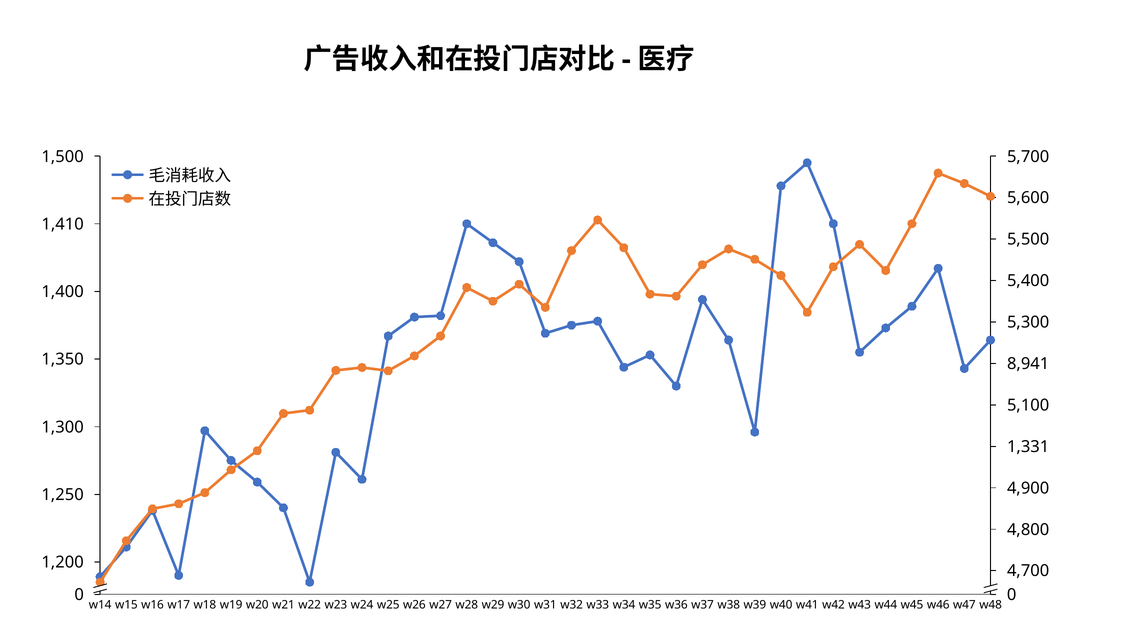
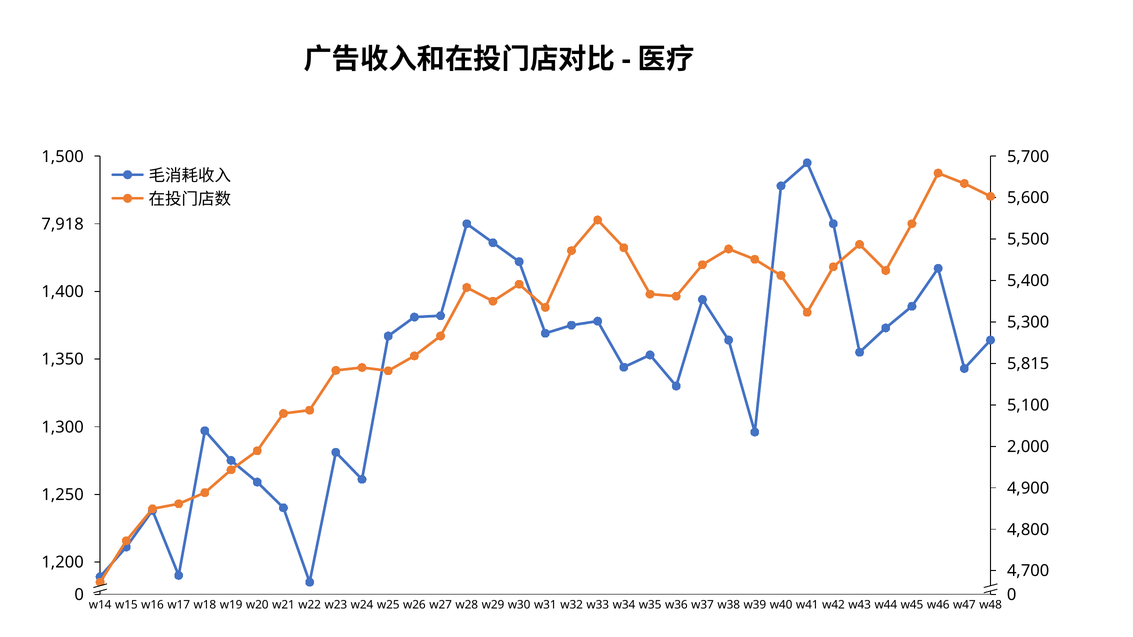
1,410: 1,410 -> 7,918 (63, 224)
8,941: 8,941 -> 5,815 (1028, 364)
1,331: 1,331 -> 2,000 (1028, 447)
